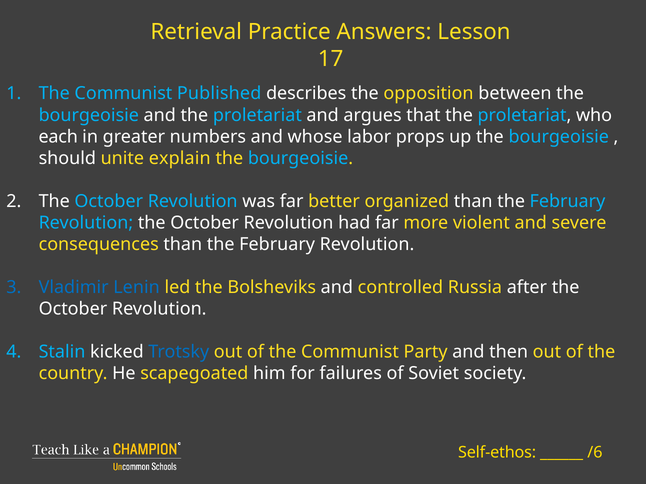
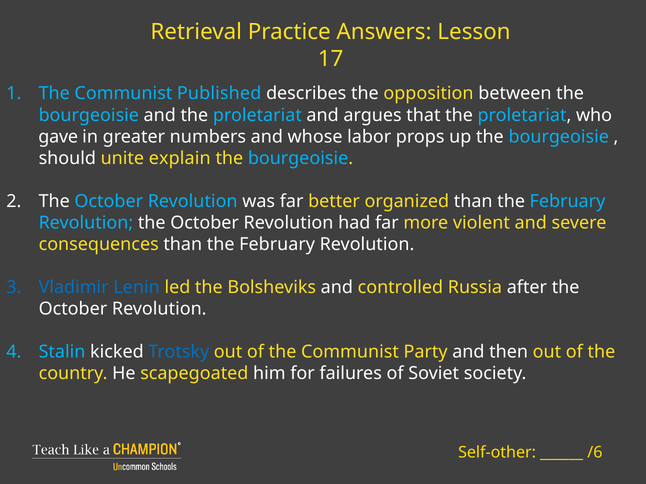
each: each -> gave (58, 137)
Self-ethos: Self-ethos -> Self-other (497, 453)
